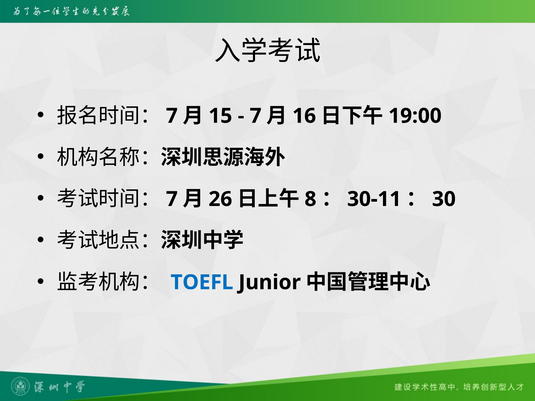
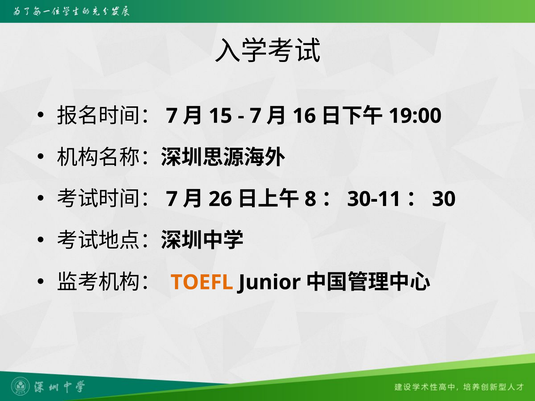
TOEFL colour: blue -> orange (202, 283)
